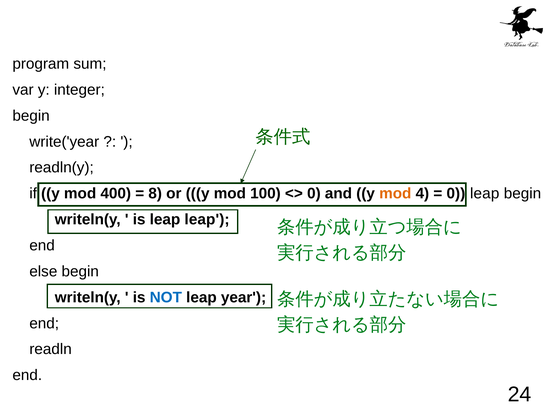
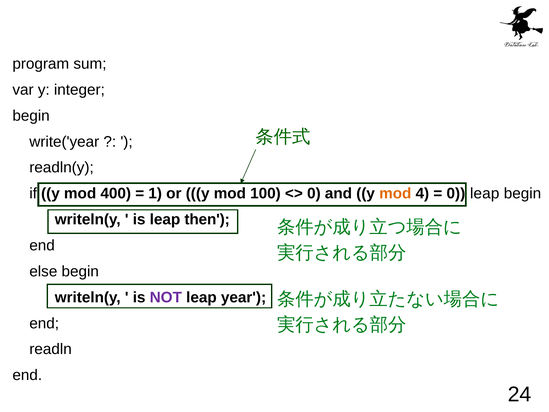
8: 8 -> 1 (155, 193)
leap leap: leap -> then (207, 219)
NOT colour: blue -> purple (166, 297)
